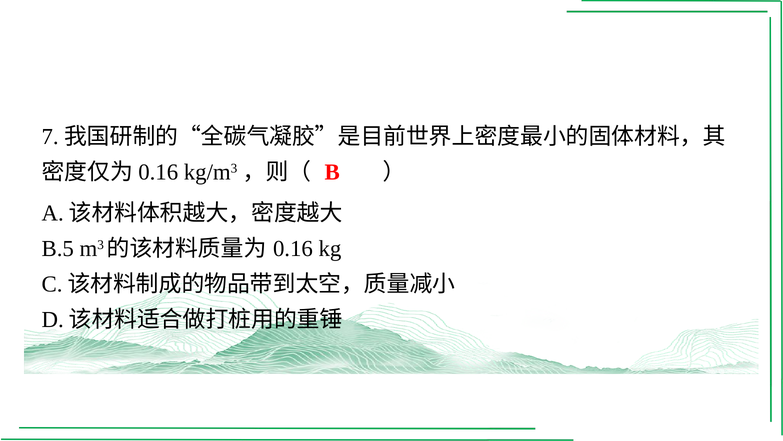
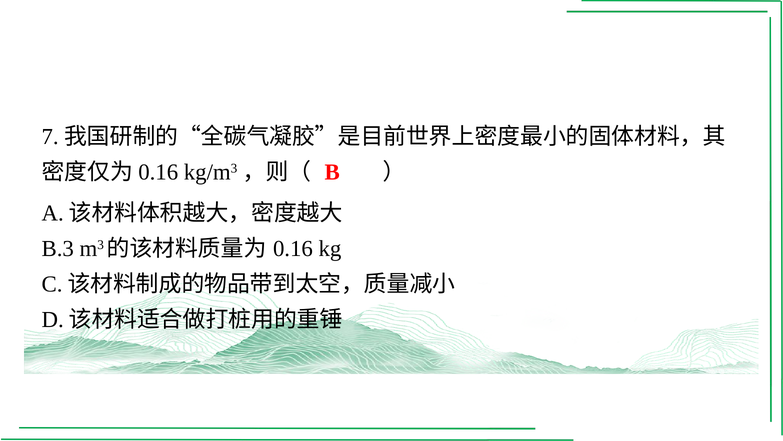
B.5: B.5 -> B.3 (58, 248)
